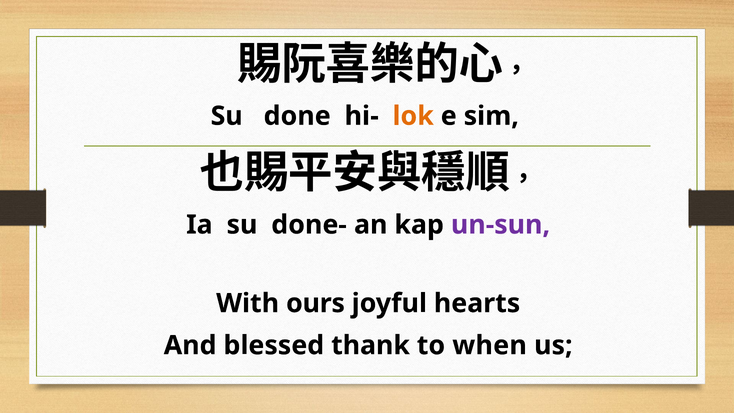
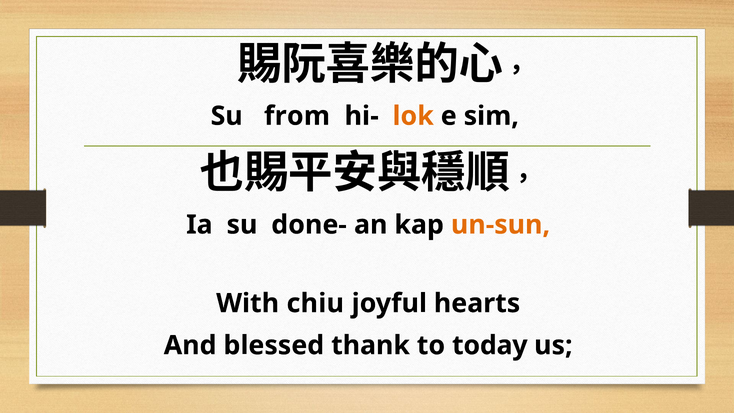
done: done -> from (297, 116)
un-sun colour: purple -> orange (501, 225)
ours: ours -> chiu (315, 303)
when: when -> today (490, 345)
